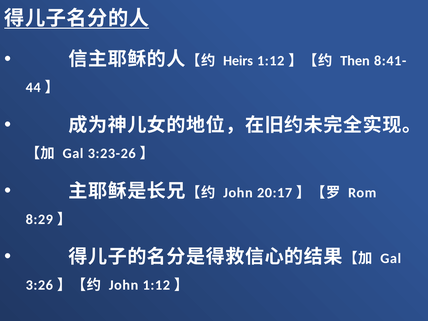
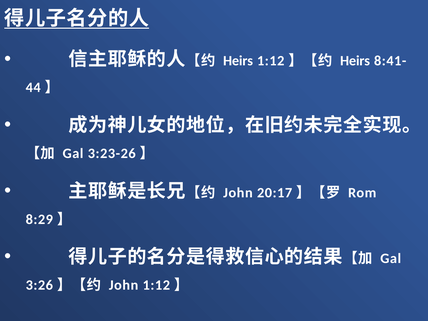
Then: Then -> Heirs (355, 61)
